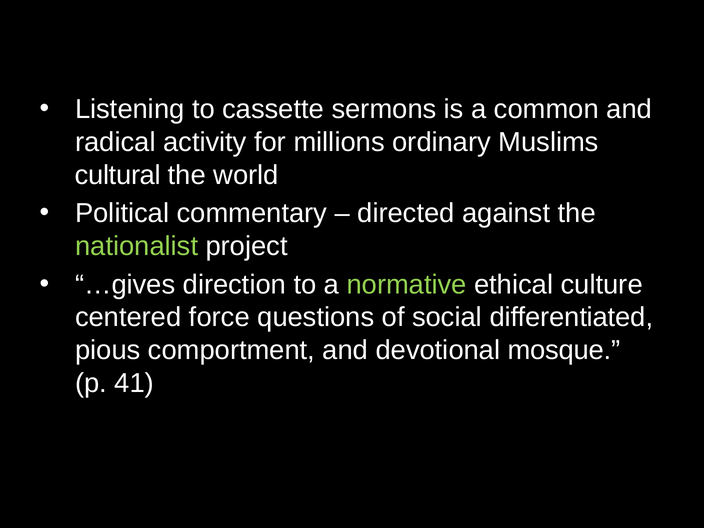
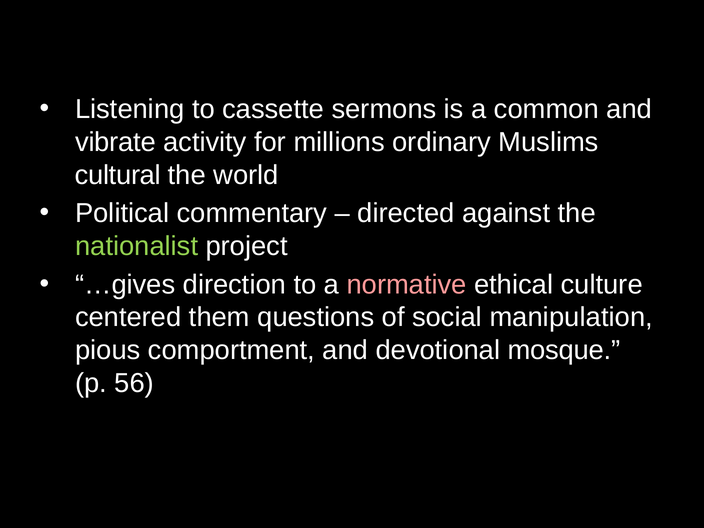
radical: radical -> vibrate (116, 142)
normative colour: light green -> pink (407, 285)
force: force -> them (219, 317)
differentiated: differentiated -> manipulation (571, 317)
41: 41 -> 56 (134, 383)
